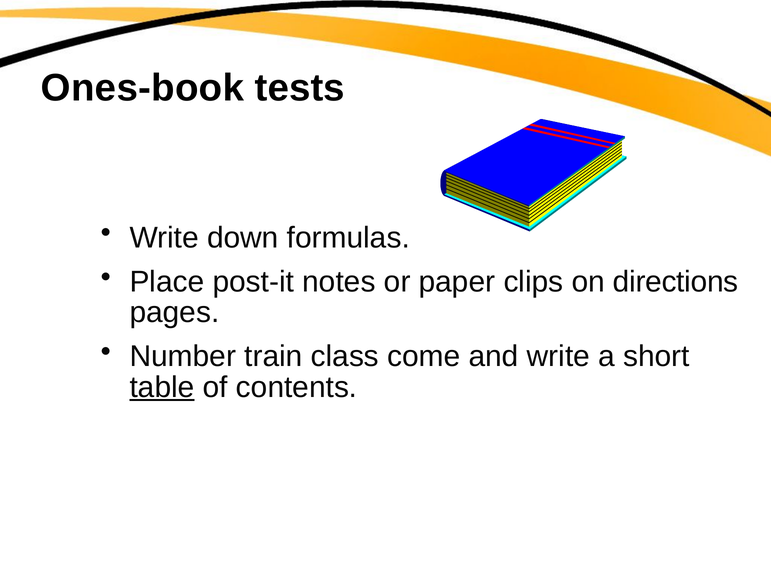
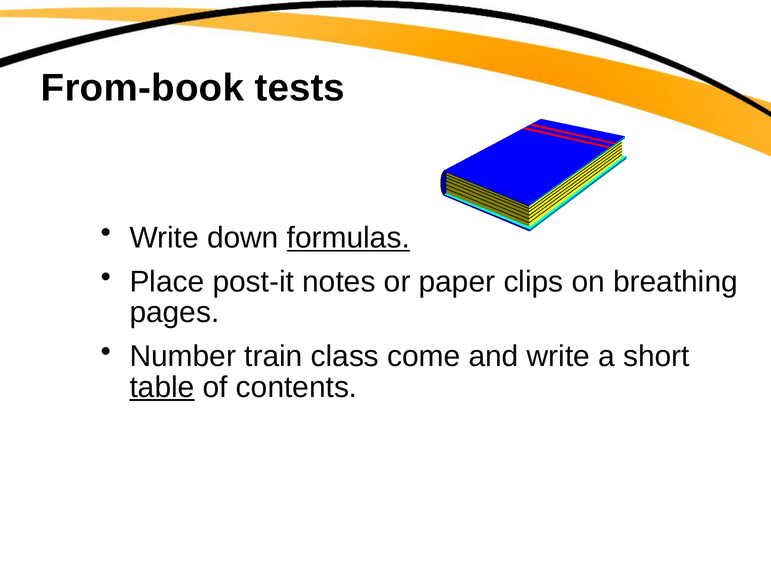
Ones-book: Ones-book -> From-book (142, 88)
formulas underline: none -> present (348, 238)
directions: directions -> breathing (676, 282)
